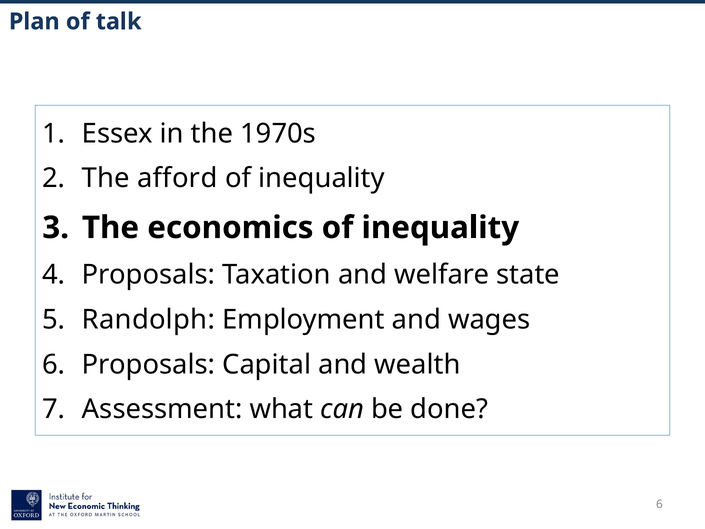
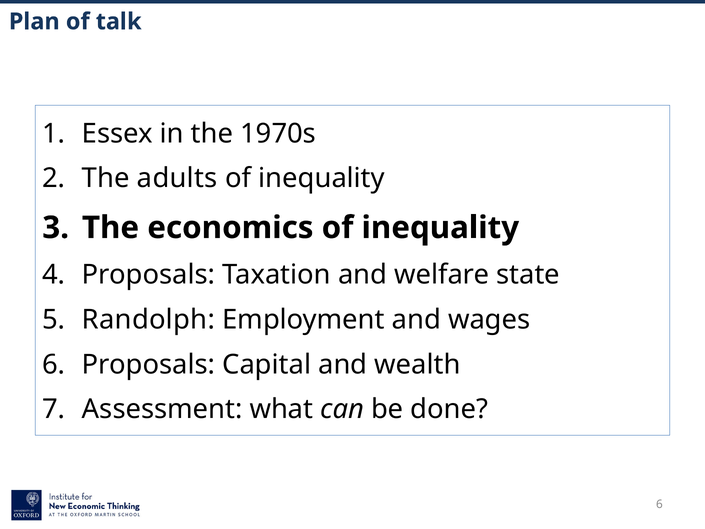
afford: afford -> adults (177, 178)
